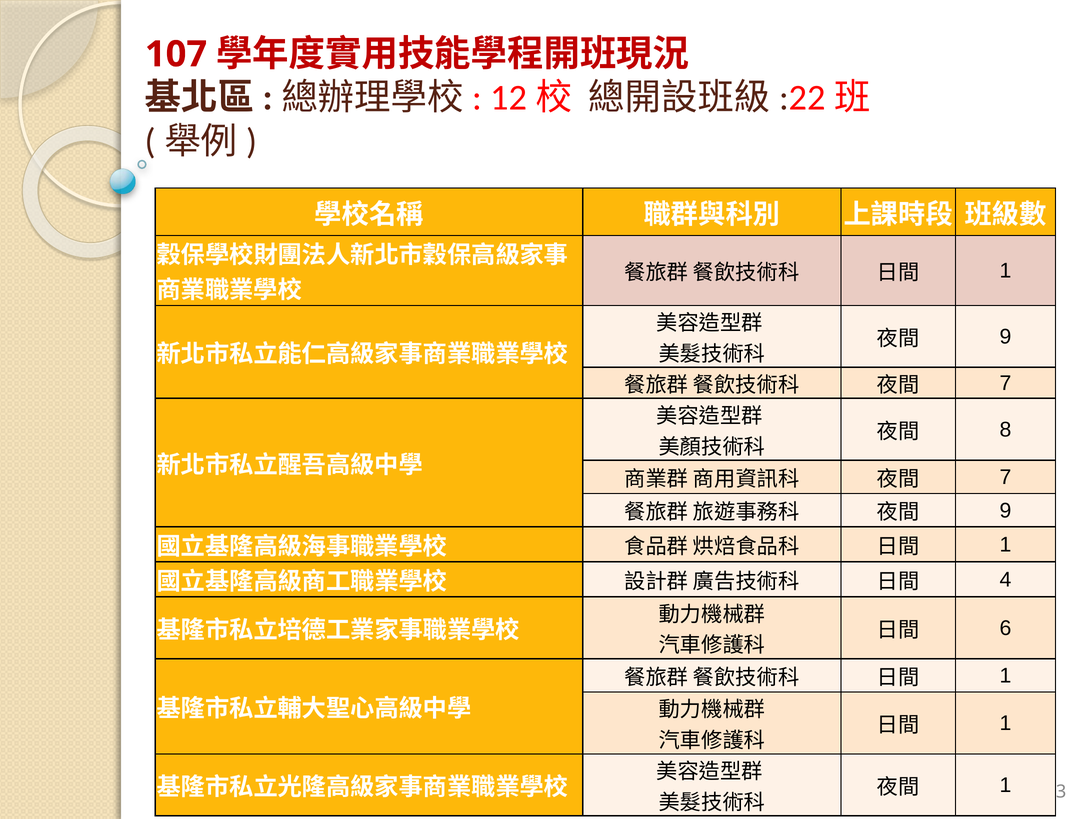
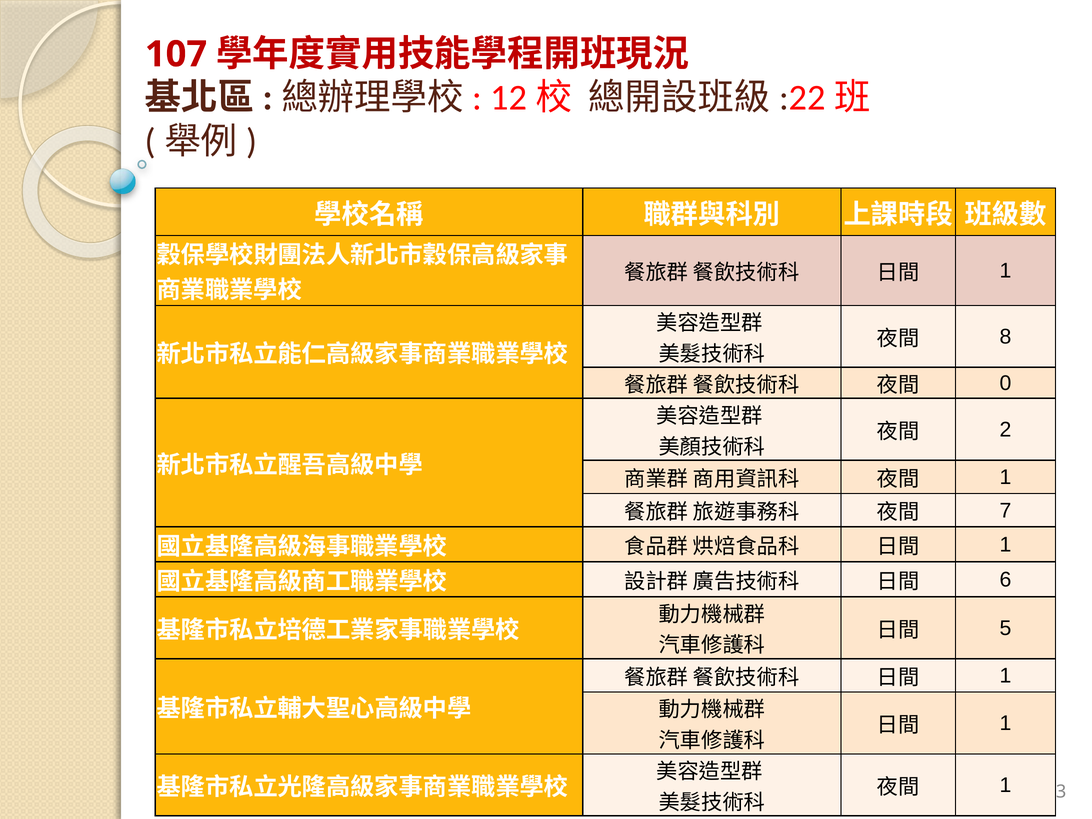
9: 9 -> 8 (1005, 337)
7: 7 -> 0 (1005, 383)
8: 8 -> 2 (1005, 430)
7: 7 -> 1 (1005, 477)
9: 9 -> 7 (1005, 511)
4: 4 -> 6 (1005, 580)
6: 6 -> 5 (1005, 628)
